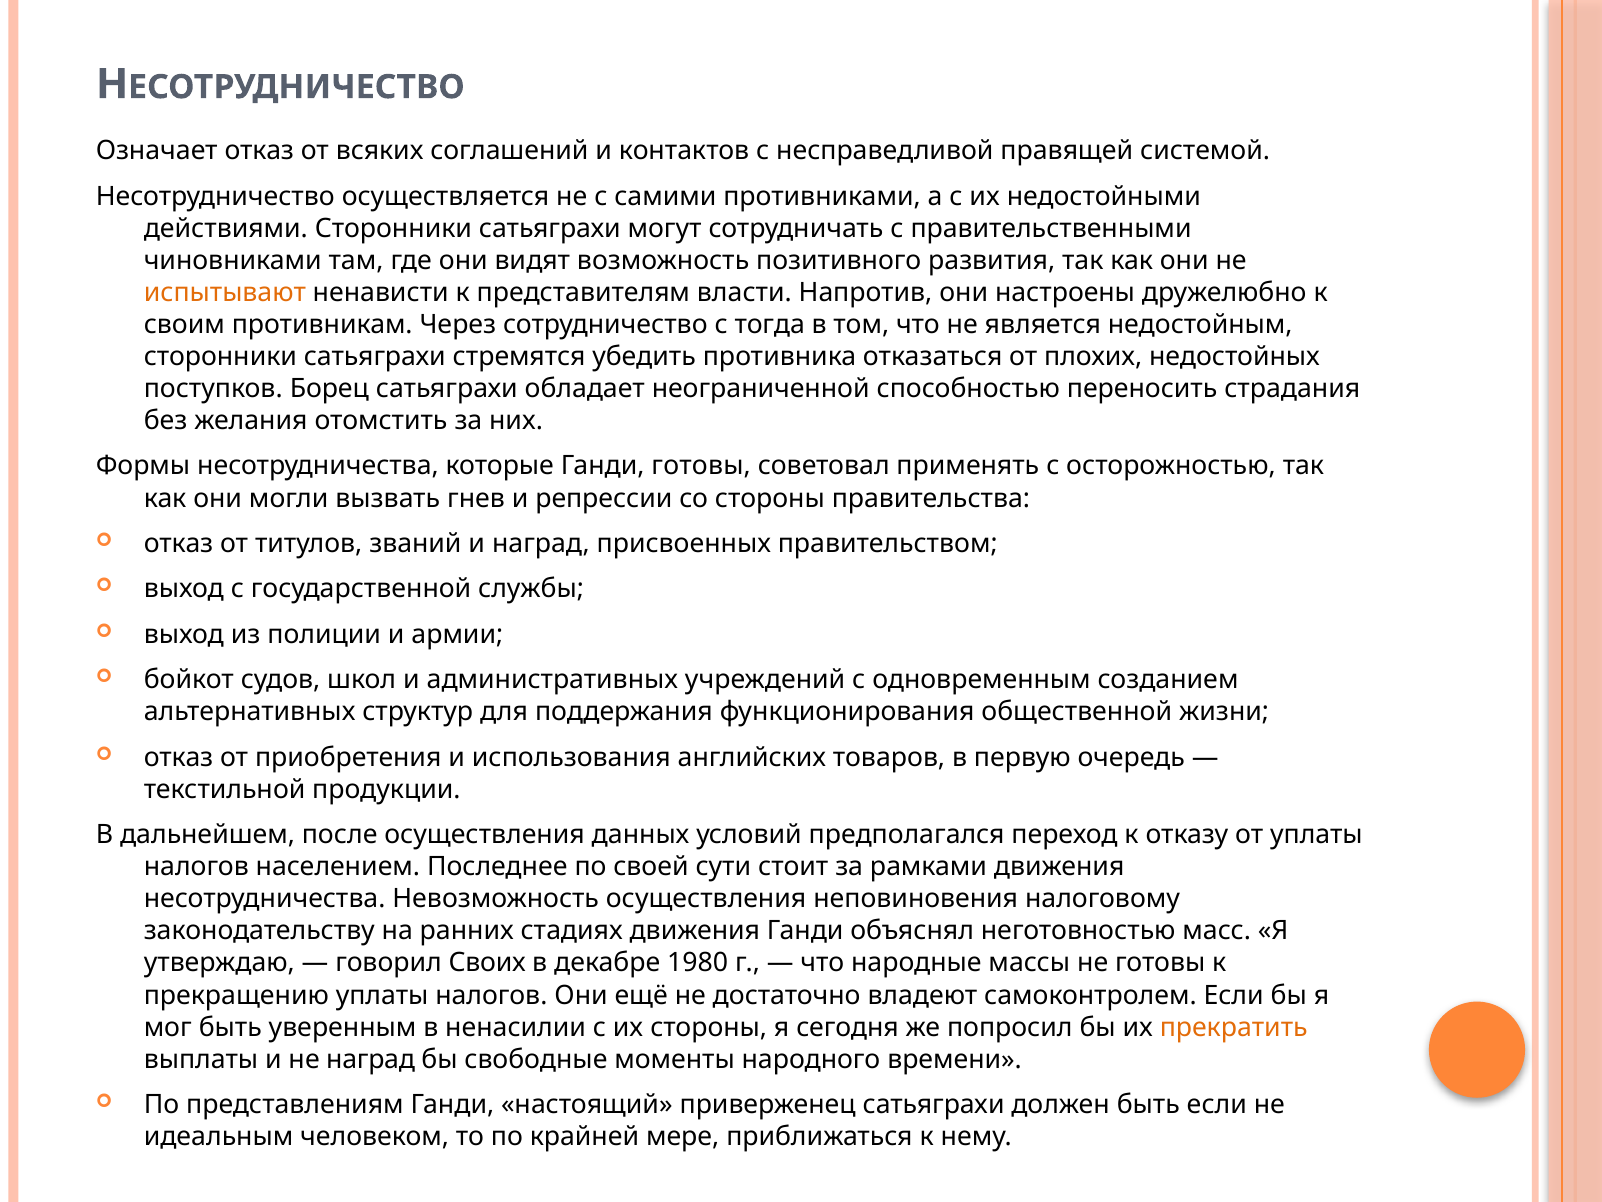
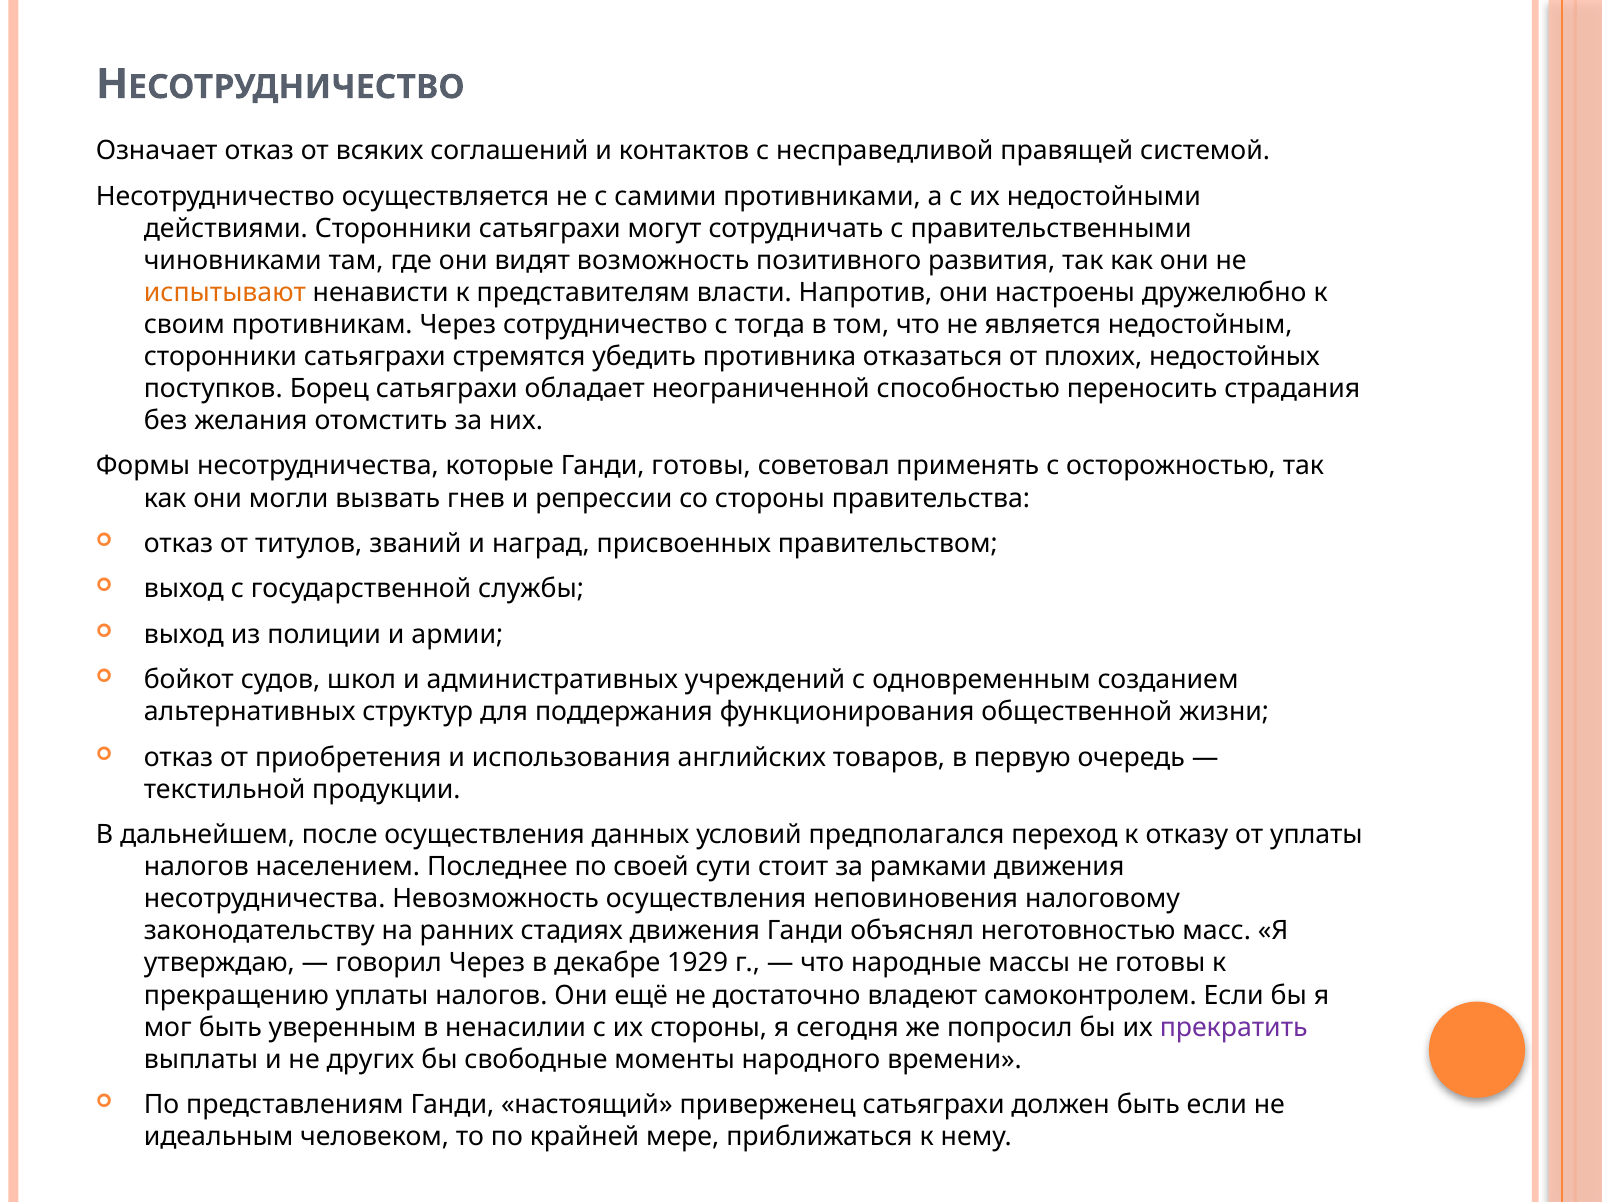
говорил Своих: Своих -> Через (487, 963)
1980: 1980 -> 1929 (698, 963)
прекратить colour: orange -> purple (1234, 1027)
не наград: наград -> других (370, 1059)
